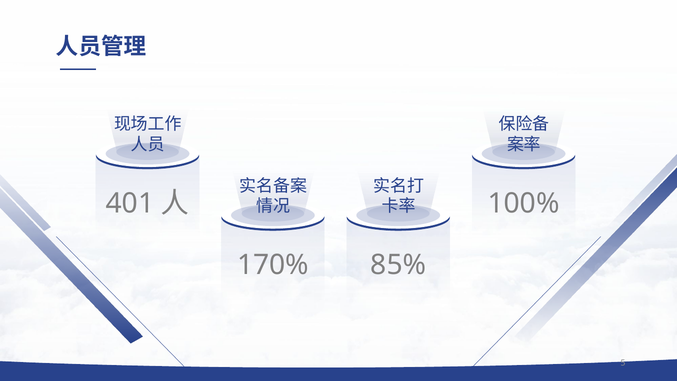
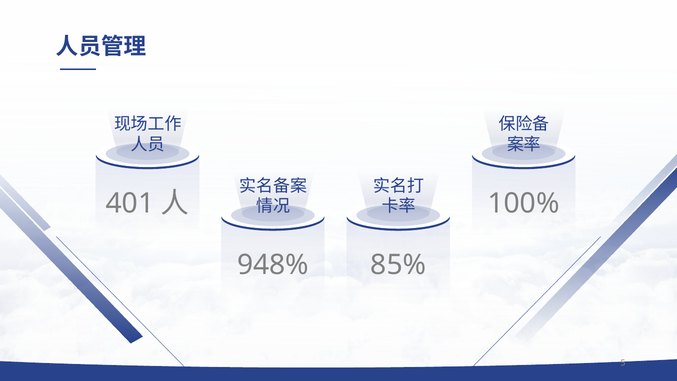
170%: 170% -> 948% (273, 265)
